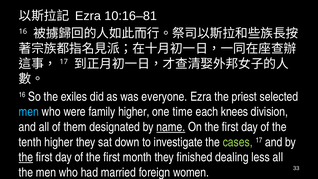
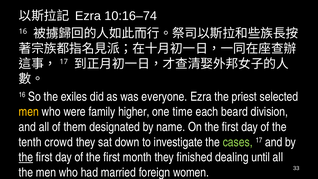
10:16–81: 10:16–81 -> 10:16–74 (131, 16)
men colour: light blue -> yellow (29, 112)
knees: knees -> beard (234, 112)
name underline: present -> none (171, 127)
tenth higher: higher -> crowd (59, 142)
less: less -> until (261, 157)
